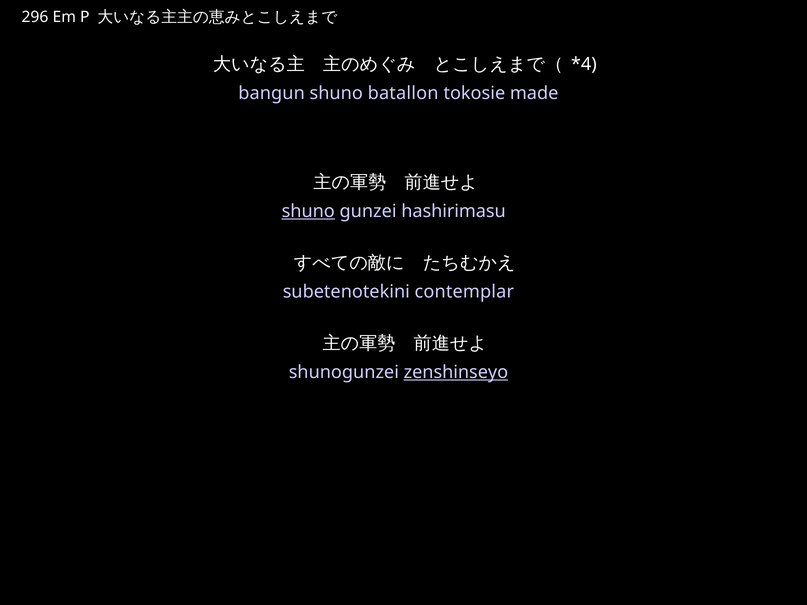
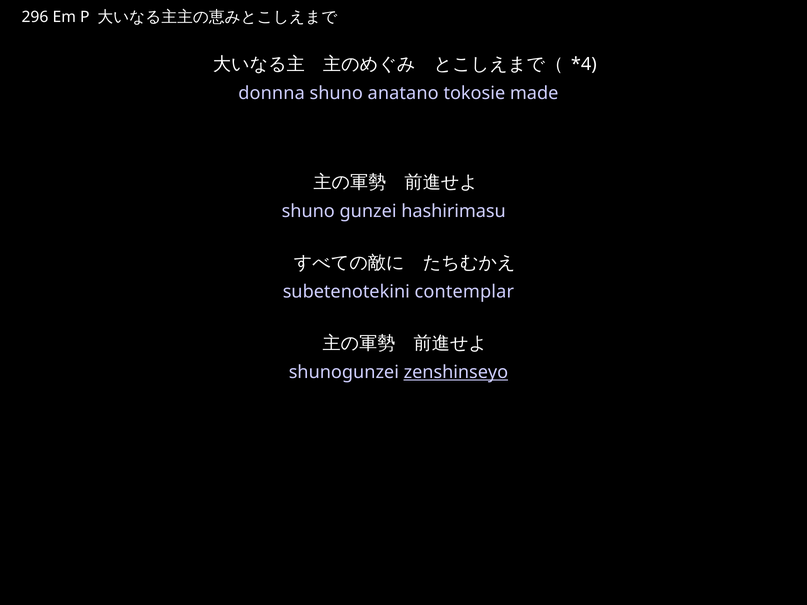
bangun: bangun -> donnna (272, 93)
batallon: batallon -> anatano (403, 93)
shuno underline: present -> none (308, 211)
